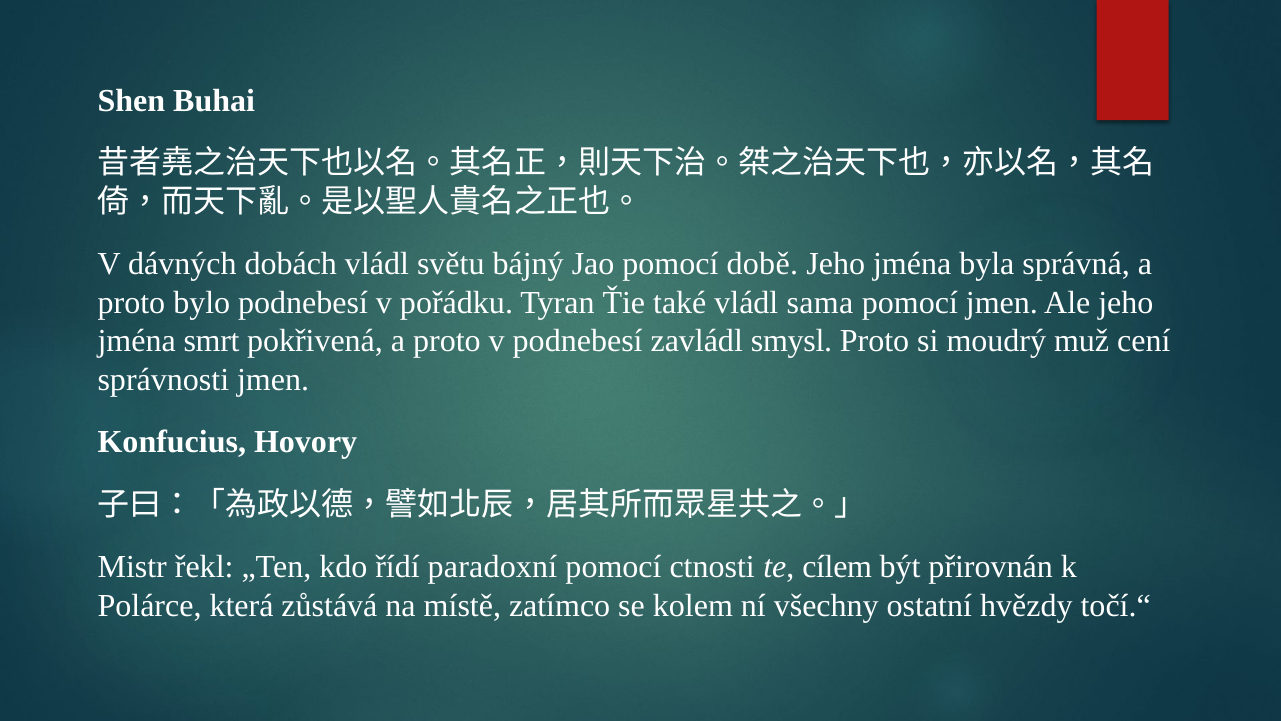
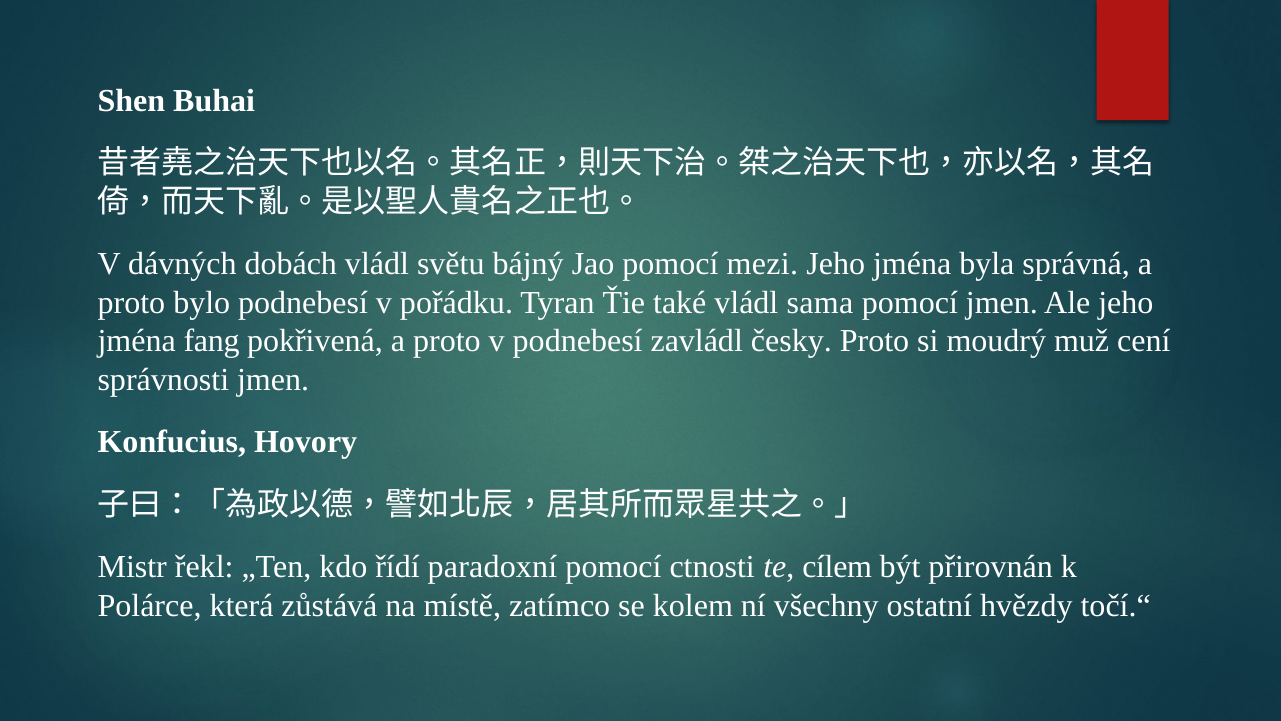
době: době -> mezi (762, 264)
smrt: smrt -> fang (212, 341)
smysl: smysl -> česky (791, 341)
